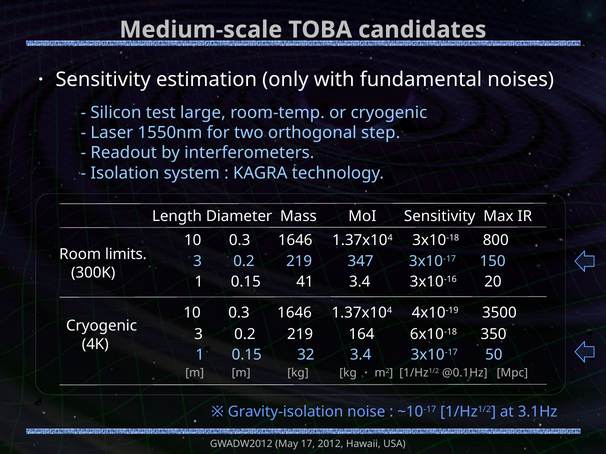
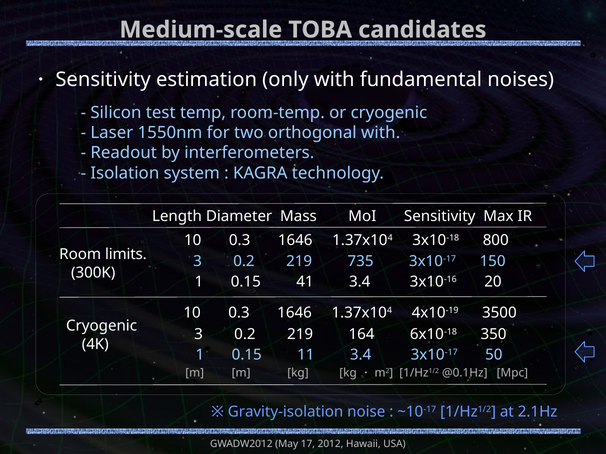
large: large -> temp (203, 113)
orthogonal step: step -> with (381, 133)
347: 347 -> 735 (361, 262)
32: 32 -> 11 (306, 355)
3.1Hz: 3.1Hz -> 2.1Hz (538, 412)
